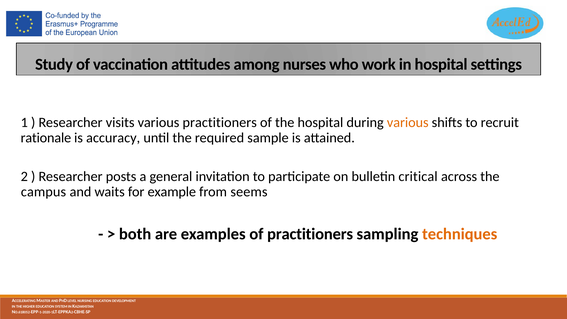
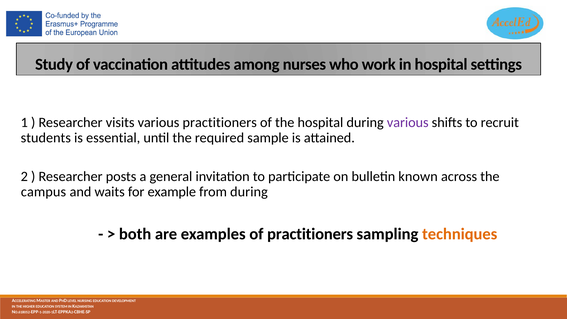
various colour: orange -> purple (408, 122)
rationale: rationale -> students (46, 138)
accuracy: accuracy -> essential (113, 138)
critical: critical -> known (418, 177)
from seems: seems -> during (249, 192)
